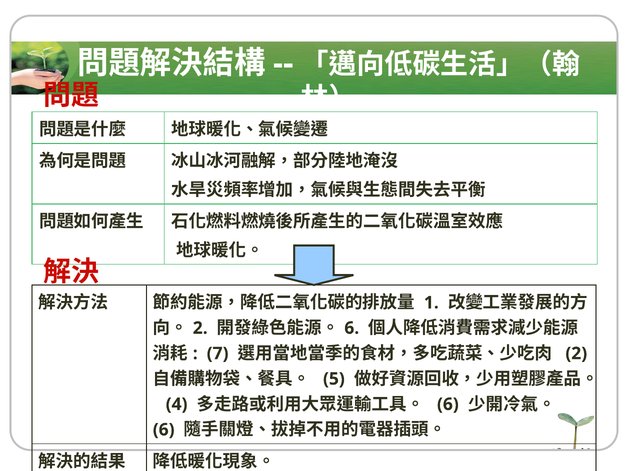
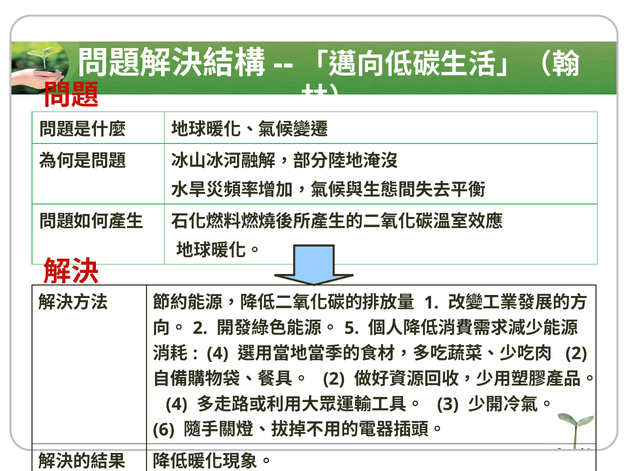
6: 6 -> 5 (352, 328)
7: 7 -> 4 (218, 353)
5: 5 -> 2 (334, 379)
6: 6 -> 3 (448, 404)
